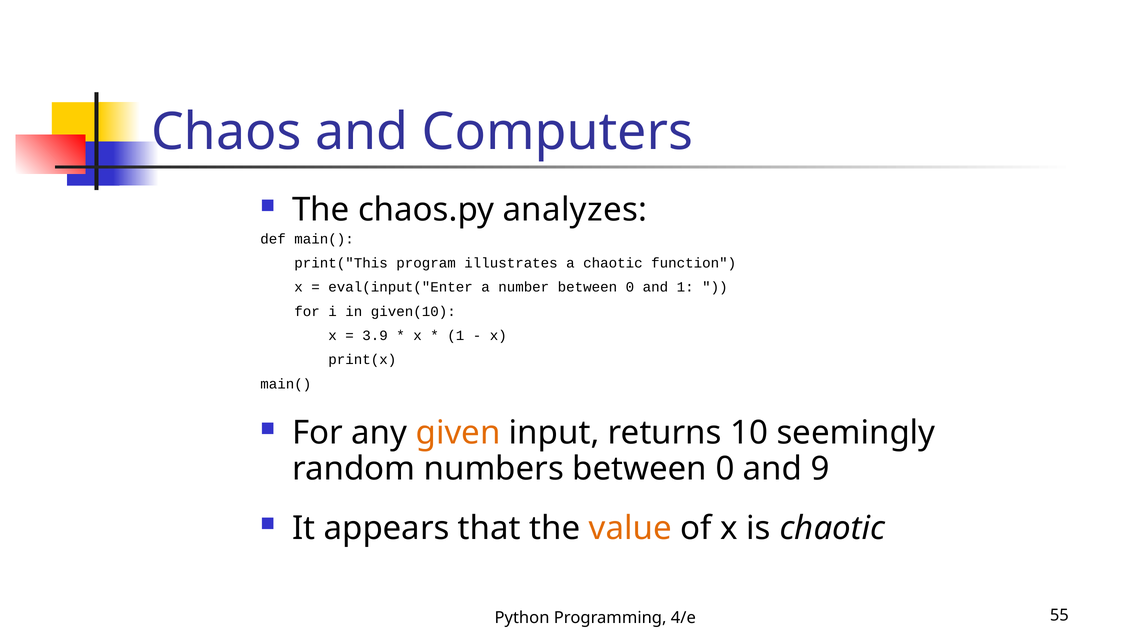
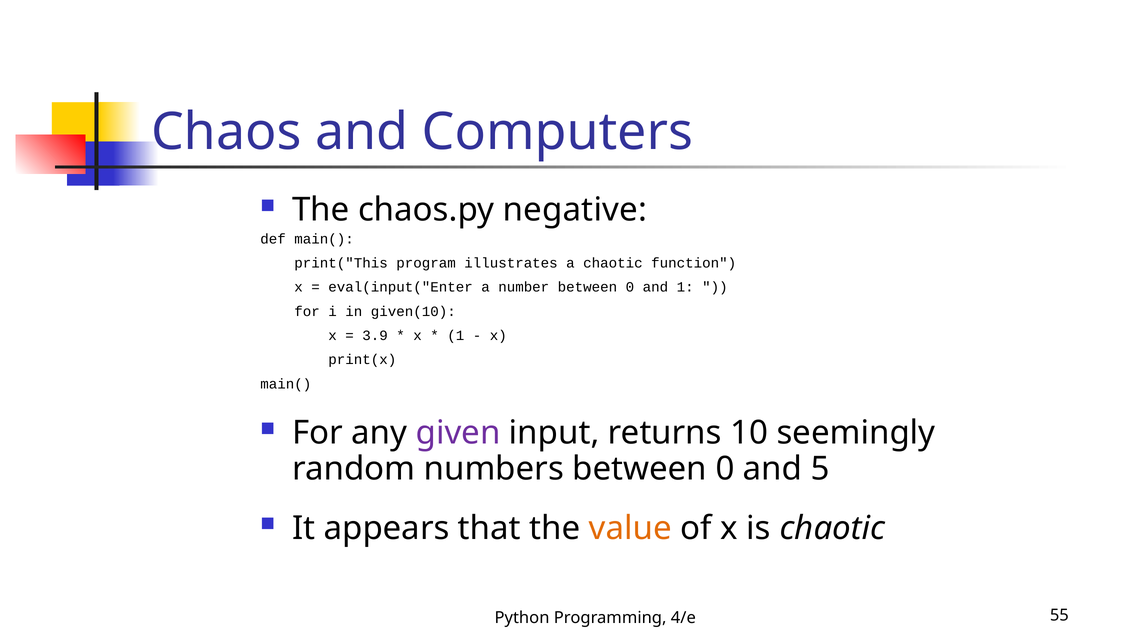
analyzes: analyzes -> negative (575, 210)
given colour: orange -> purple (458, 433)
9: 9 -> 5 (820, 469)
